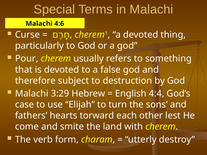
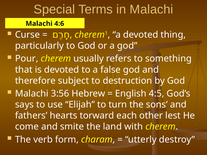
3:29: 3:29 -> 3:56 (60, 94)
4:4: 4:4 -> 4:5 (157, 94)
case: case -> says (24, 105)
